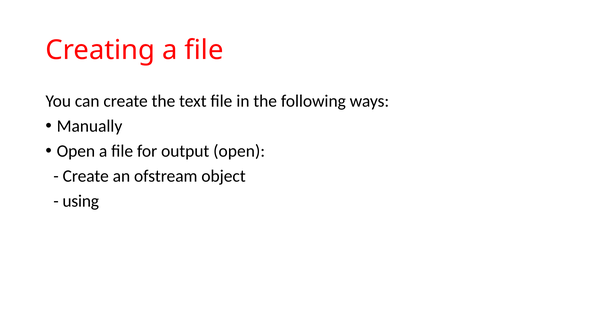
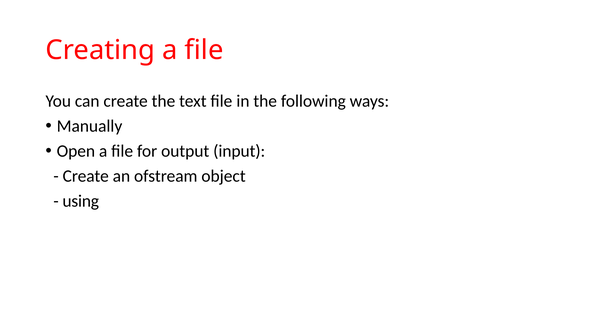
output open: open -> input (239, 151)
